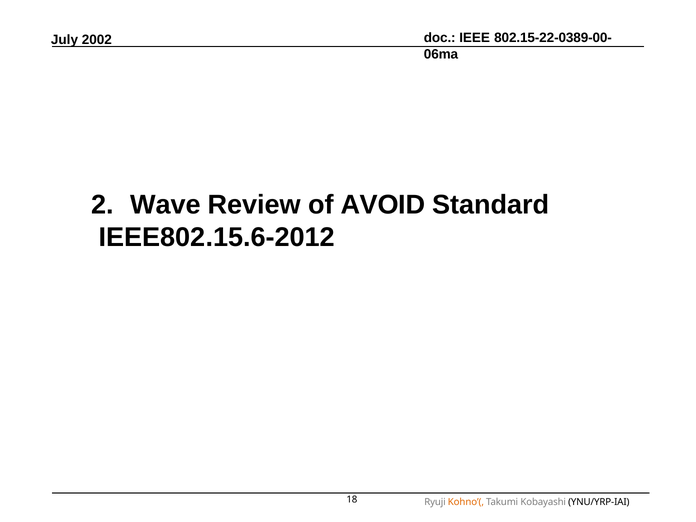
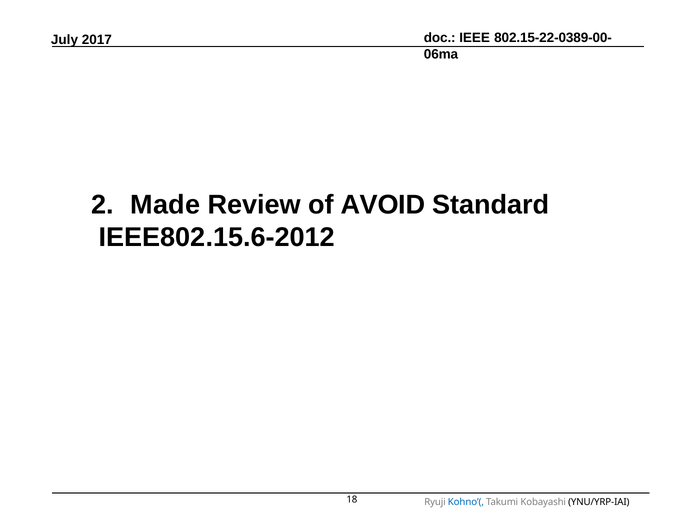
2002: 2002 -> 2017 (97, 40)
Wave: Wave -> Made (165, 205)
Kohno’( colour: orange -> blue (466, 502)
